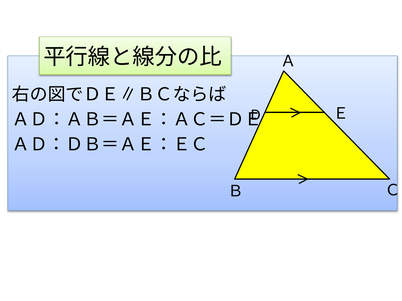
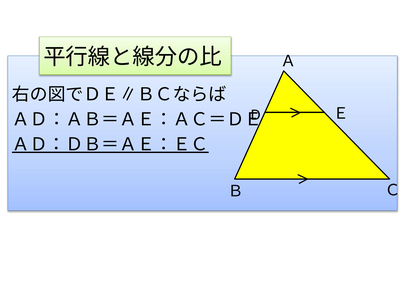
ＡＤ：ＤＢ＝ＡＥ：ＥＣ underline: none -> present (110, 145)
